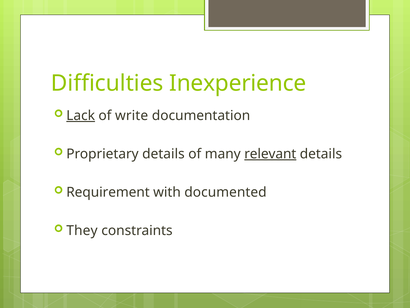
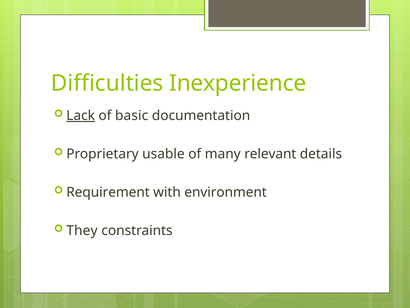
write: write -> basic (132, 115)
Proprietary details: details -> usable (163, 154)
relevant underline: present -> none (270, 154)
documented: documented -> environment (226, 192)
